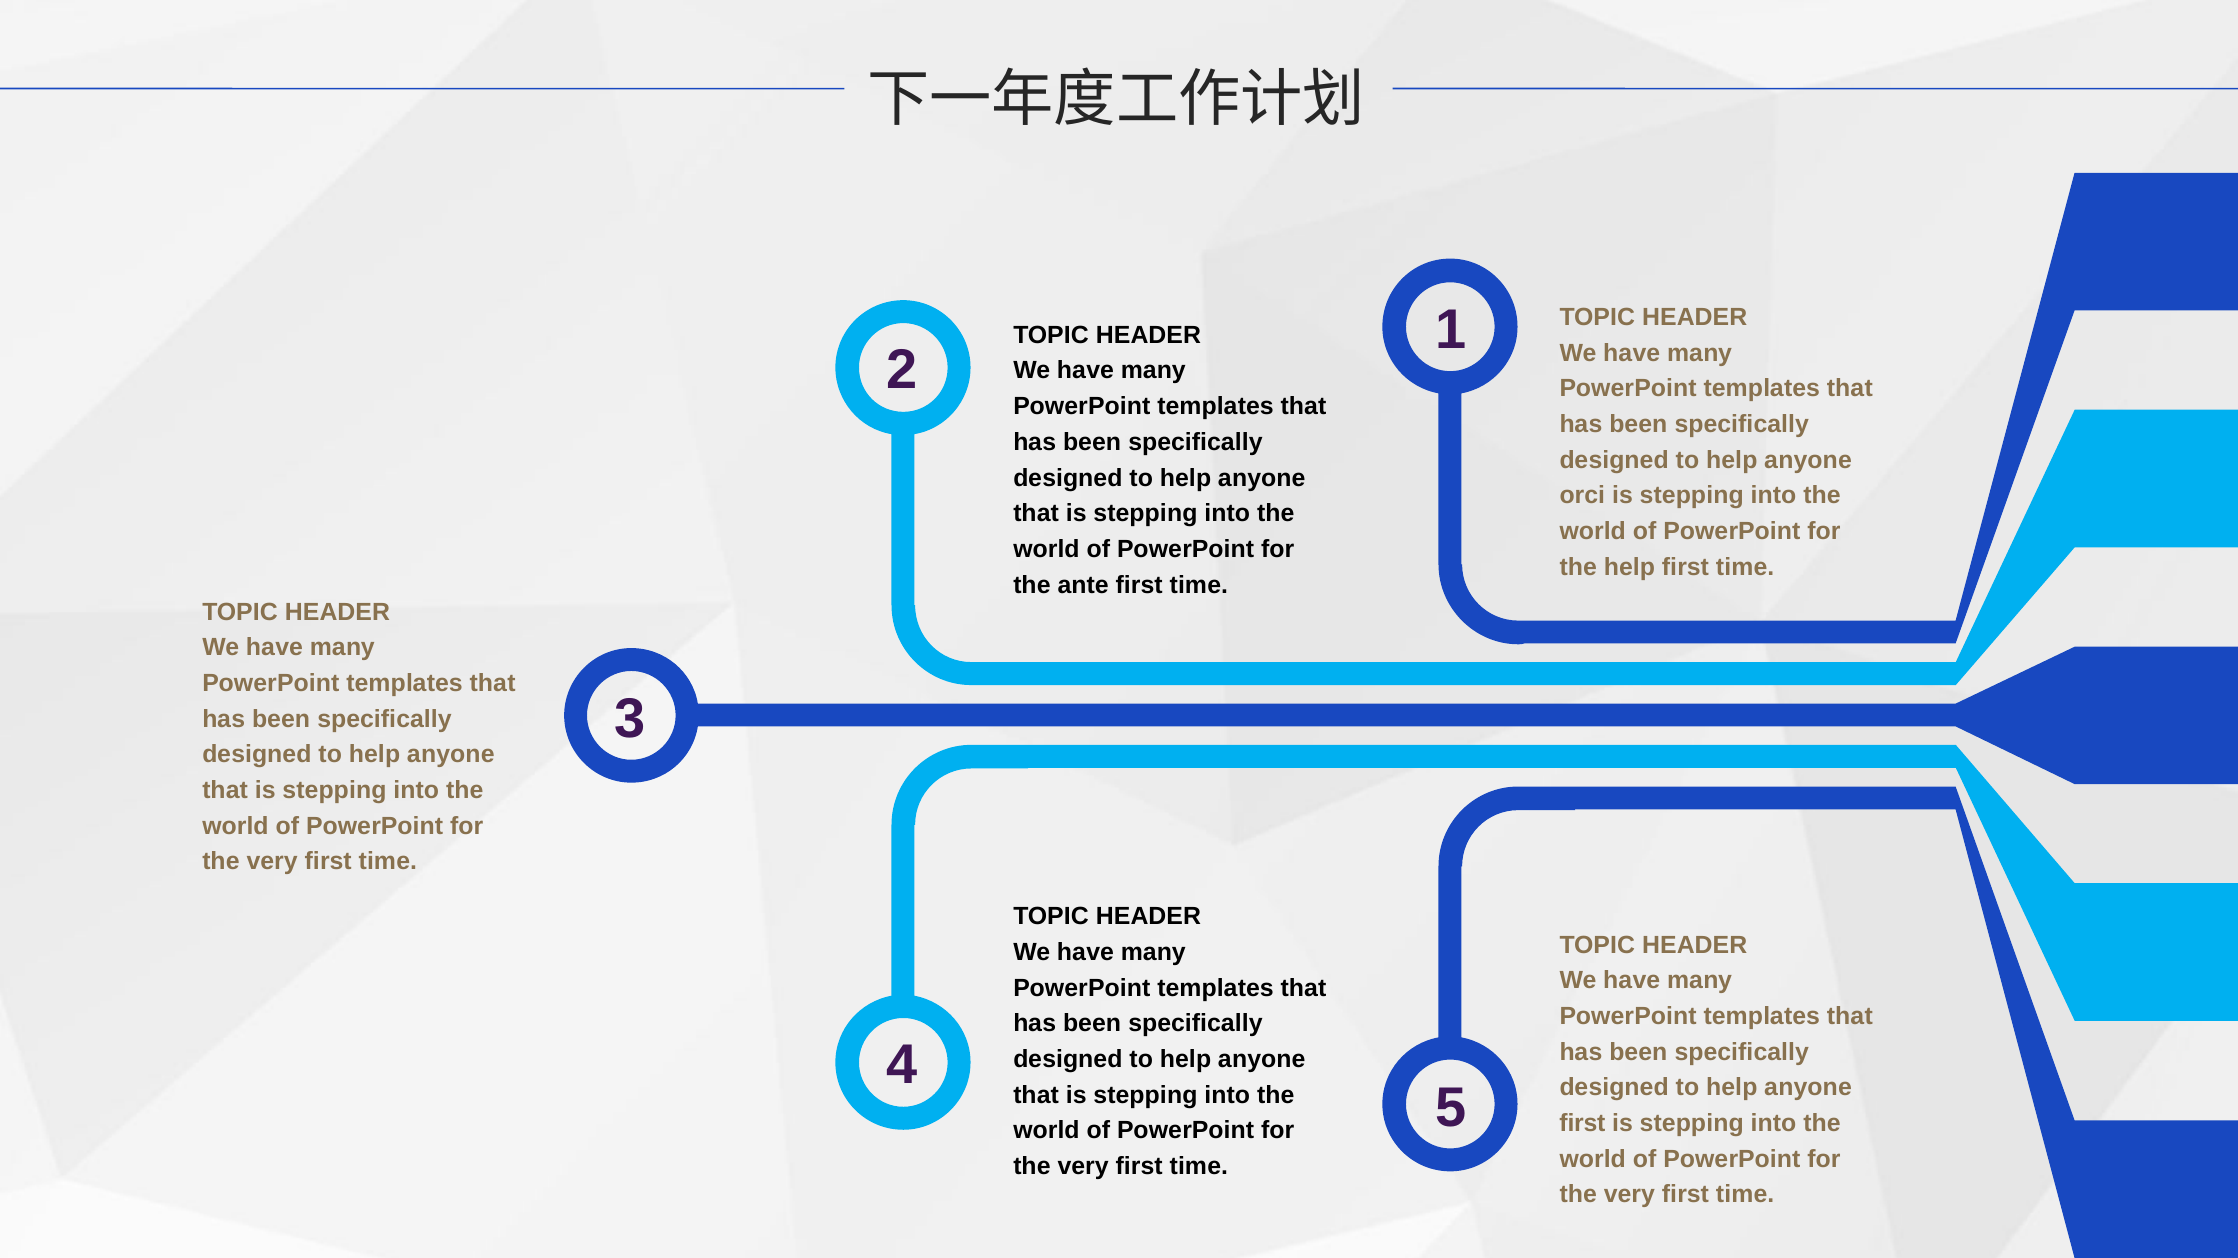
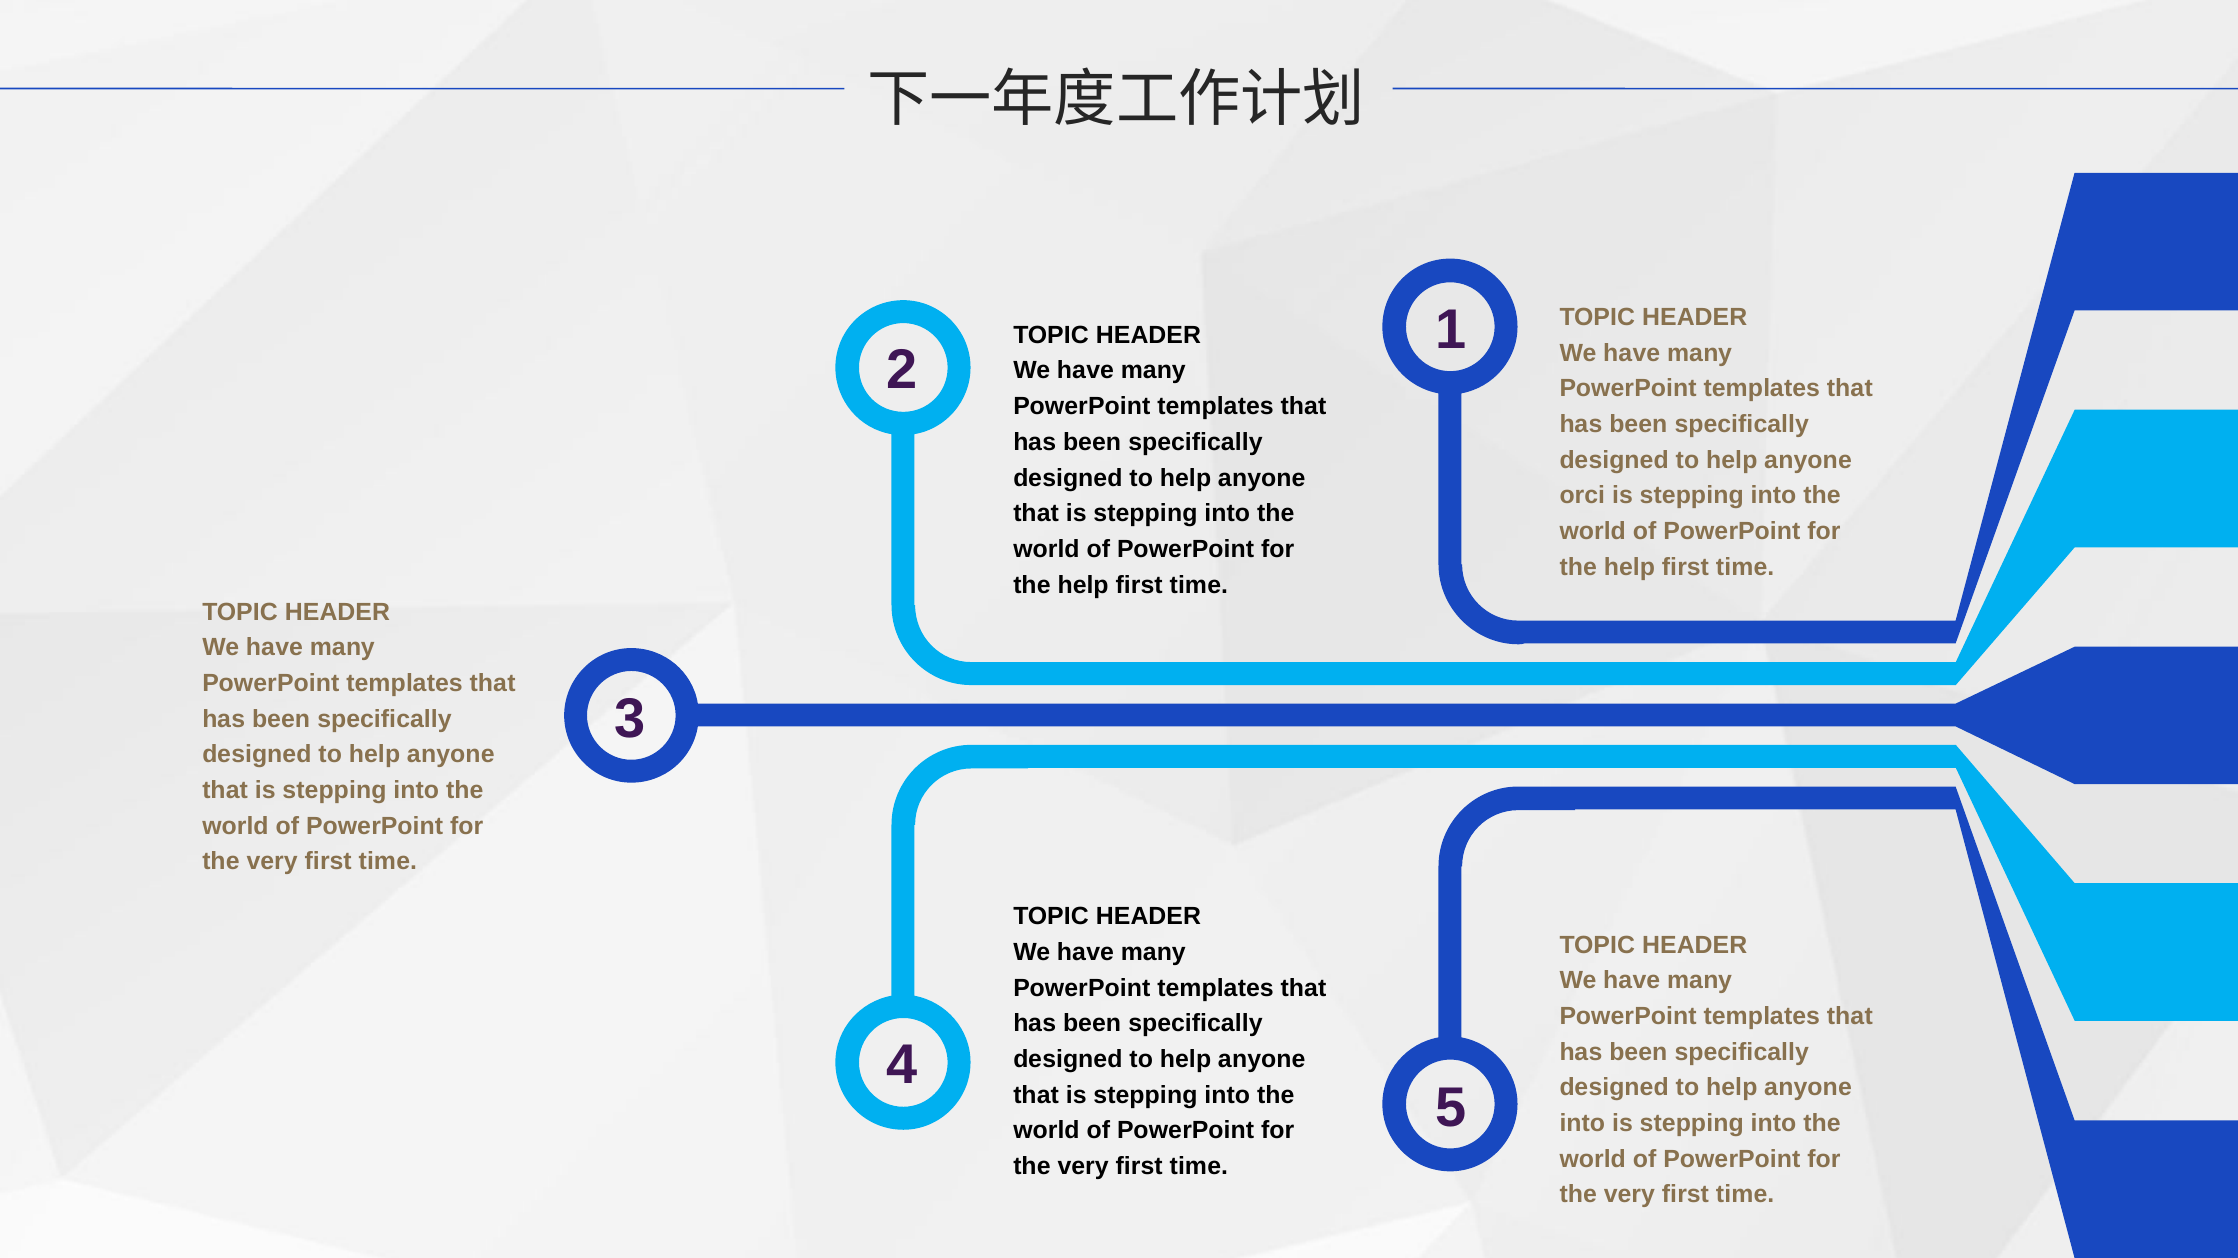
ante: ante -> help (1083, 585)
first: first -> into (1582, 1124)
